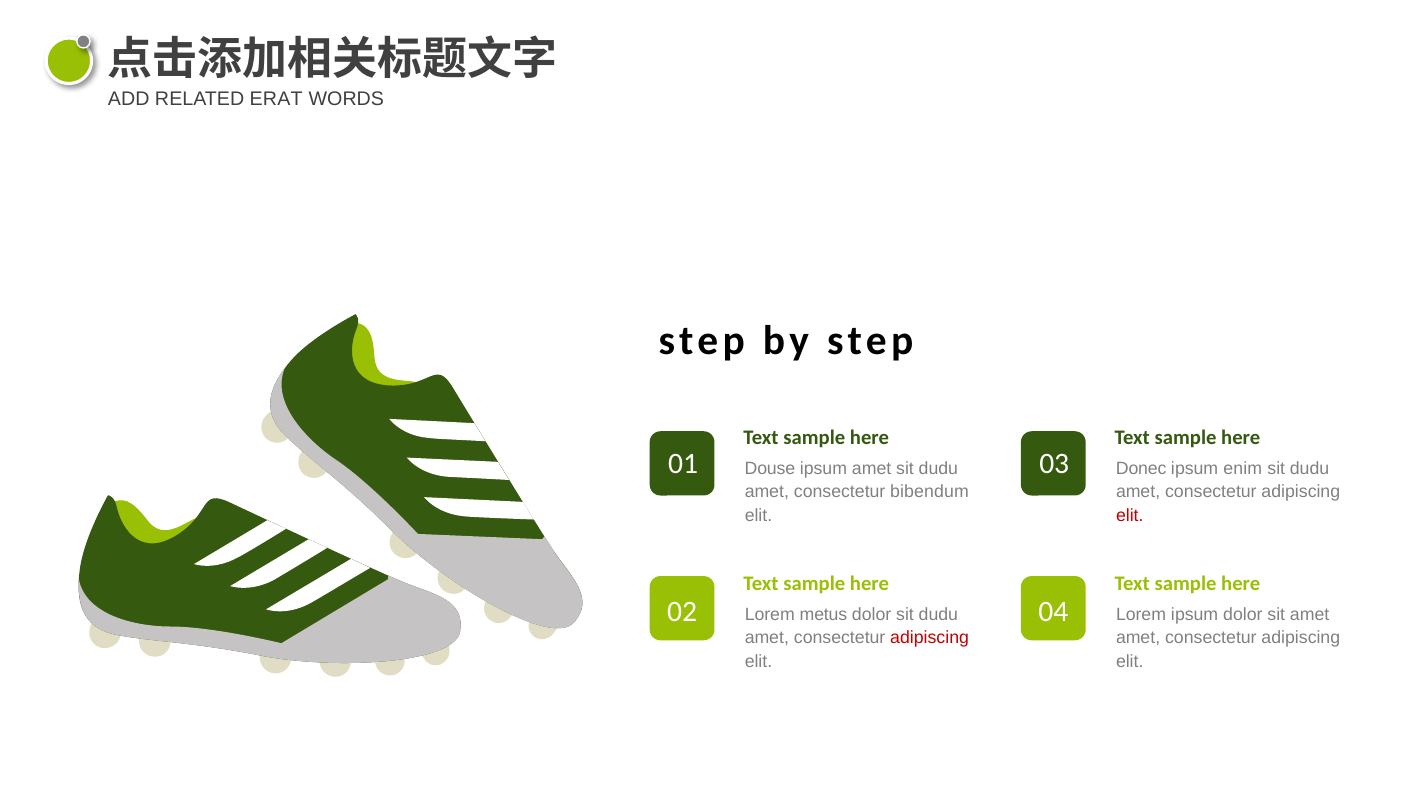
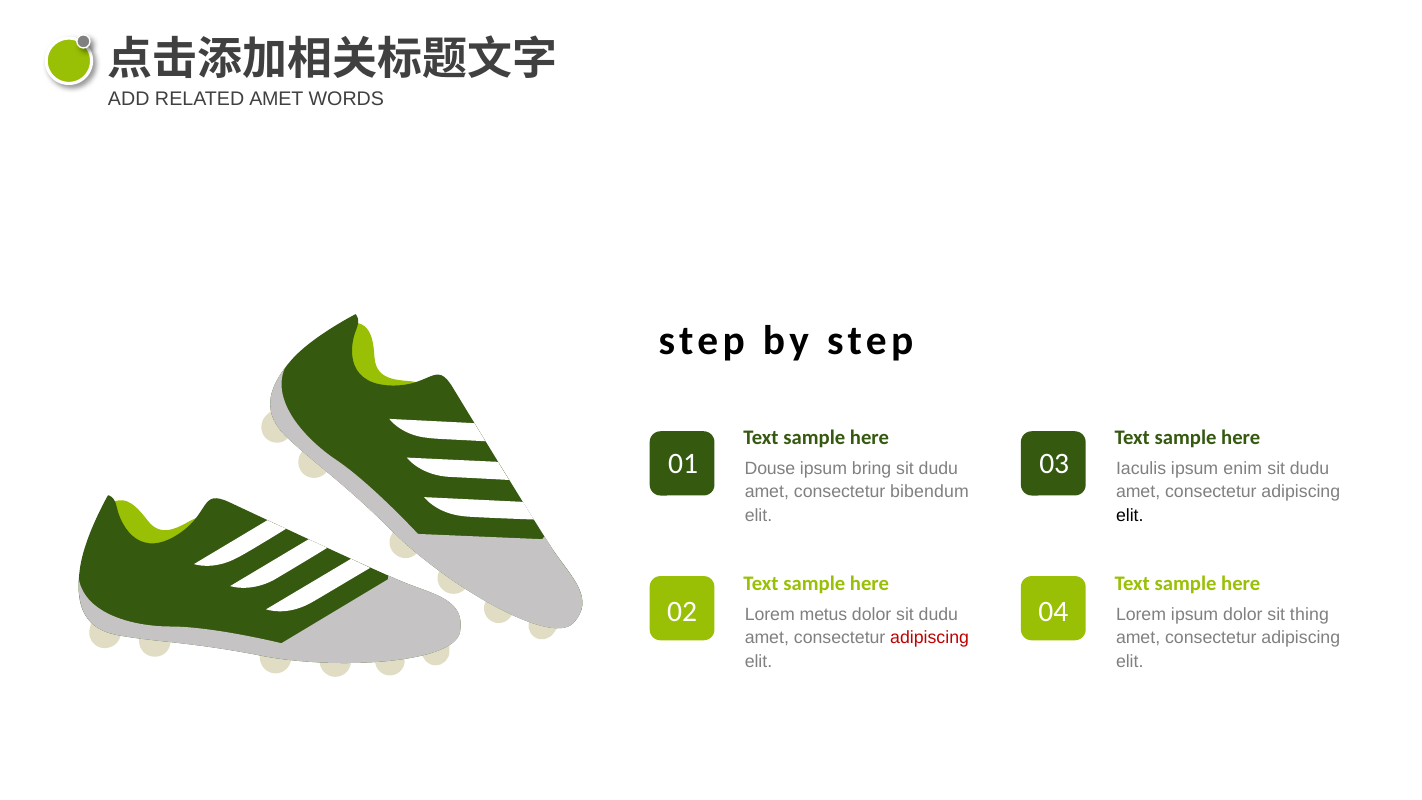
RELATED ERAT: ERAT -> AMET (276, 99)
ipsum amet: amet -> bring (872, 468)
Donec: Donec -> Iaculis (1141, 468)
elit colour: red -> black (1130, 515)
sit amet: amet -> thing (1310, 614)
